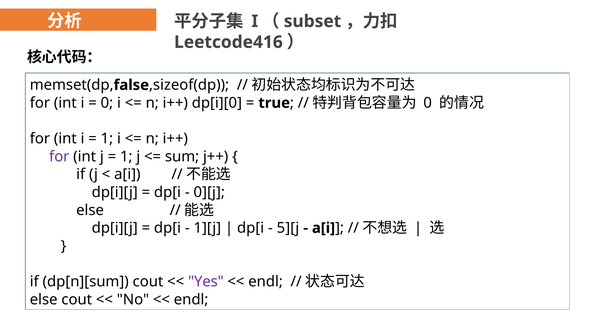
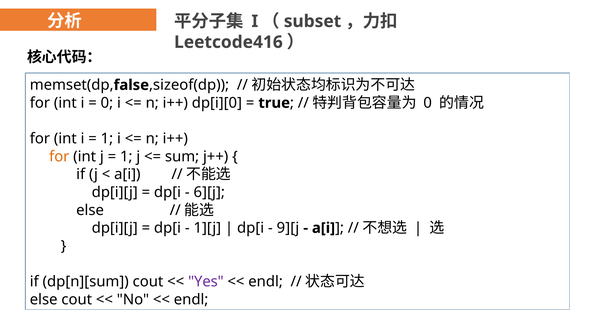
for colour: purple -> orange (59, 156)
0][j: 0][j -> 6][j (209, 192)
5][j: 5][j -> 9][j (288, 228)
